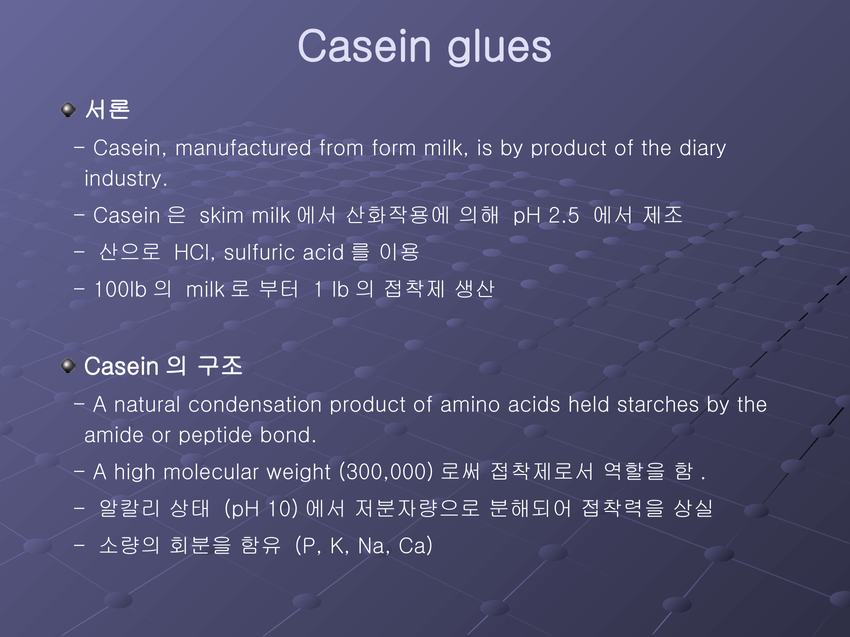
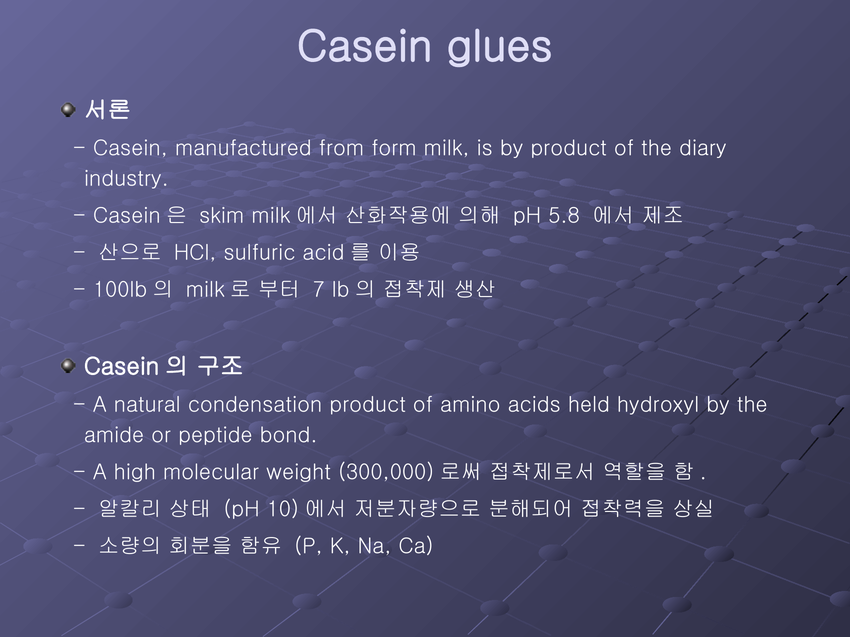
2.5: 2.5 -> 5.8 (564, 216)
1: 1 -> 7 (319, 290)
starches: starches -> hydroxyl (658, 405)
